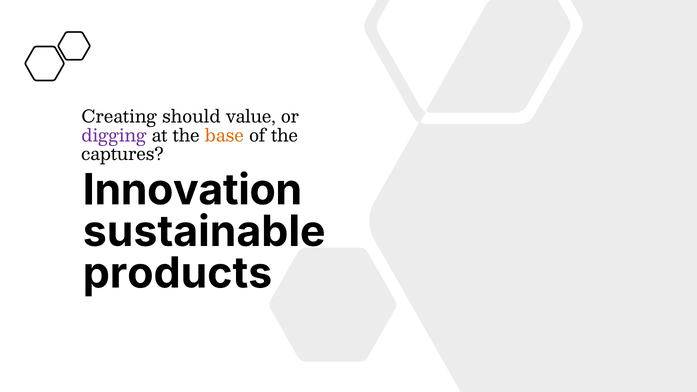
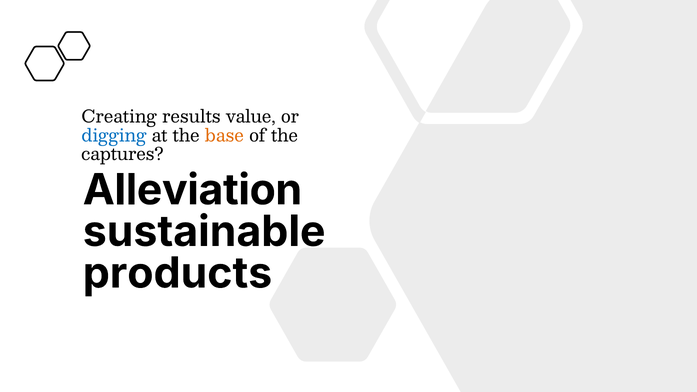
should: should -> results (191, 117)
digging colour: purple -> blue (114, 136)
Innovation: Innovation -> Alleviation (192, 190)
